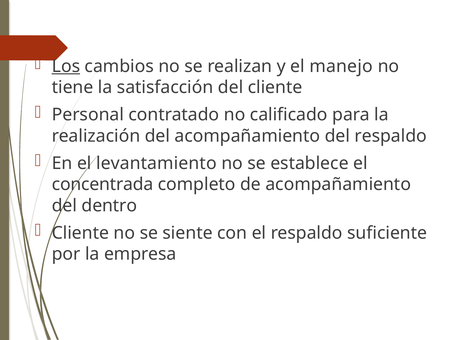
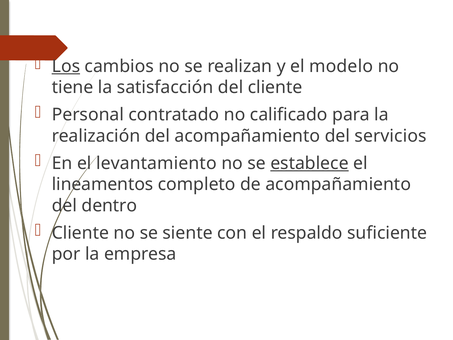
manejo: manejo -> modelo (341, 66)
del respaldo: respaldo -> servicios (391, 136)
establece underline: none -> present (310, 163)
concentrada: concentrada -> lineamentos (103, 184)
